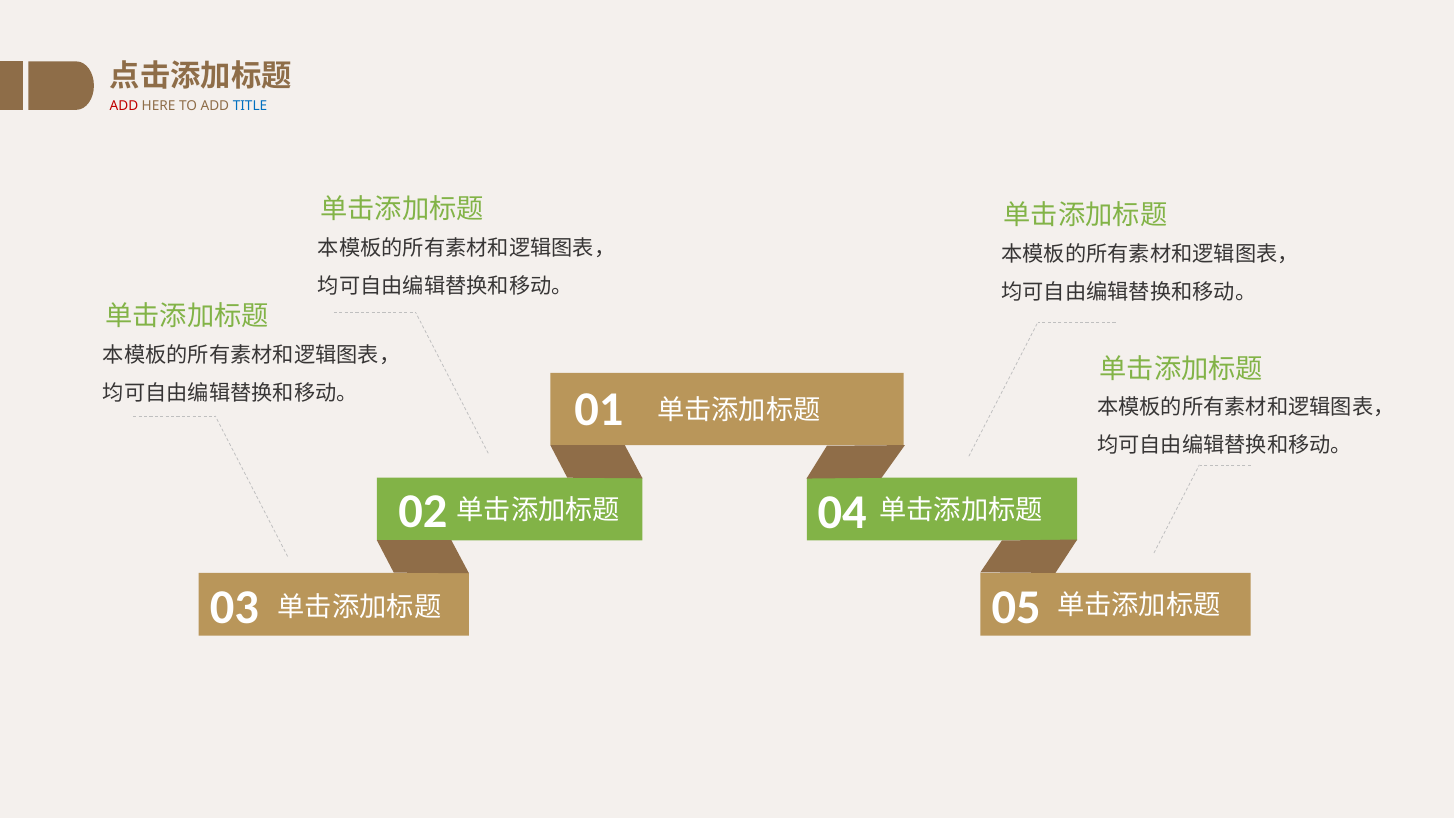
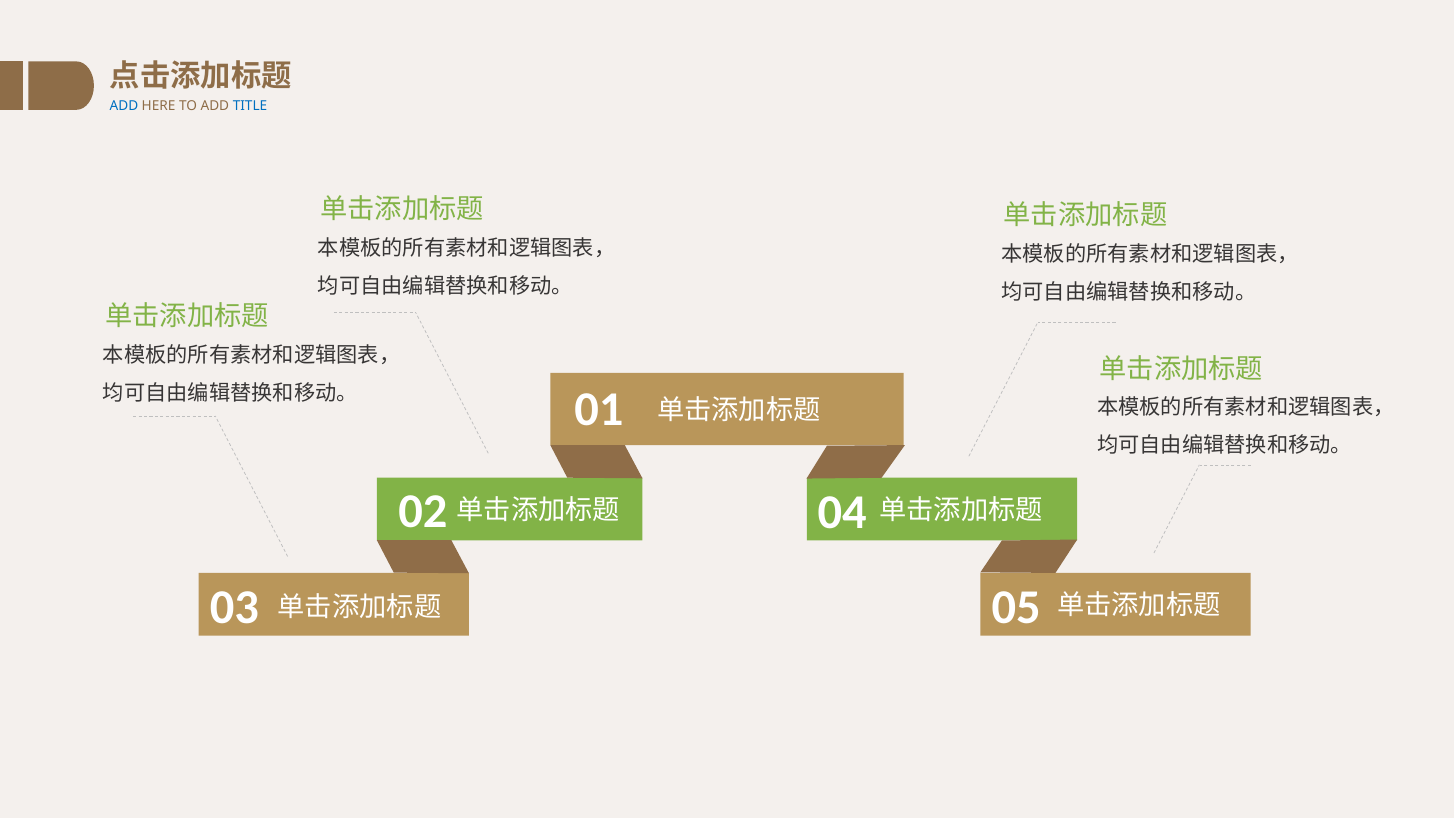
ADD colour: red -> blue (124, 106)
